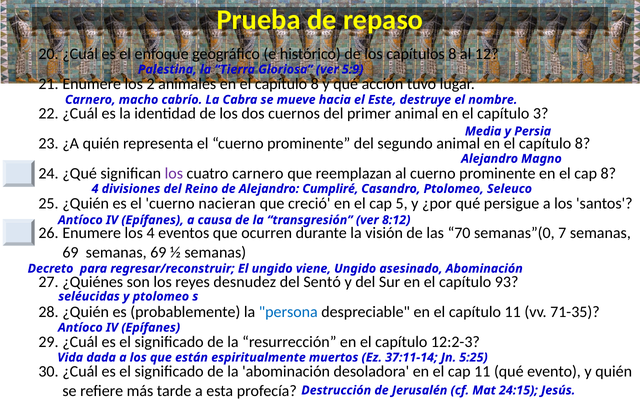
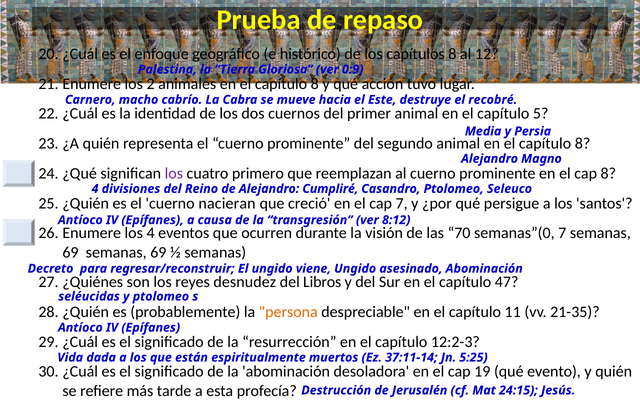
5:9: 5:9 -> 0:9 (353, 69)
nombre: nombre -> recobré (493, 100)
3: 3 -> 5 (541, 114)
cuatro carnero: carnero -> primero (258, 173)
cap 5: 5 -> 7 (402, 203)
Sentó: Sentó -> Libros (322, 282)
93: 93 -> 47 (507, 282)
persona colour: blue -> orange (288, 312)
71-35: 71-35 -> 21-35 (575, 312)
cap 11: 11 -> 19 (482, 372)
